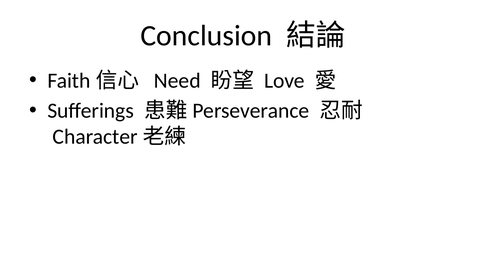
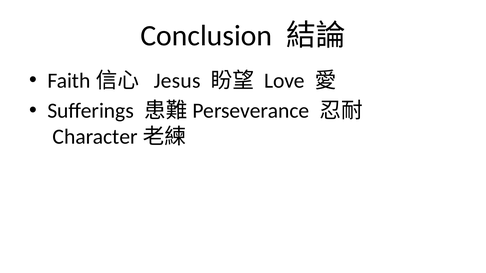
Need: Need -> Jesus (177, 81)
